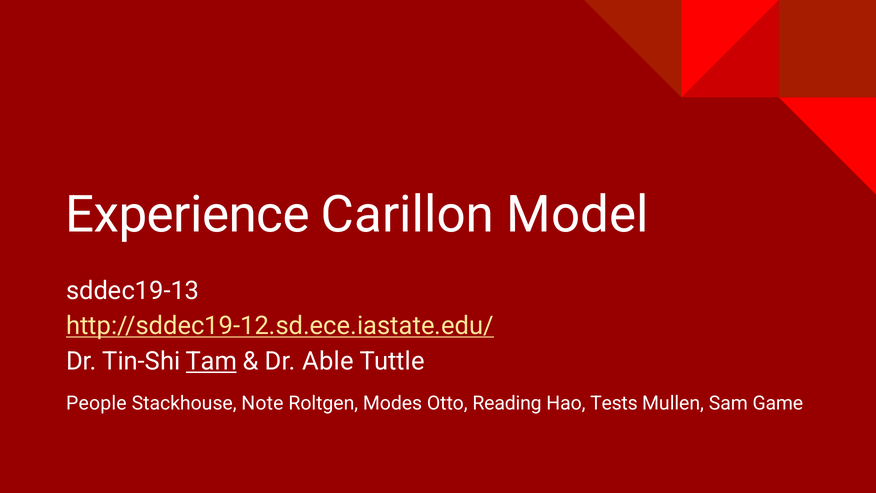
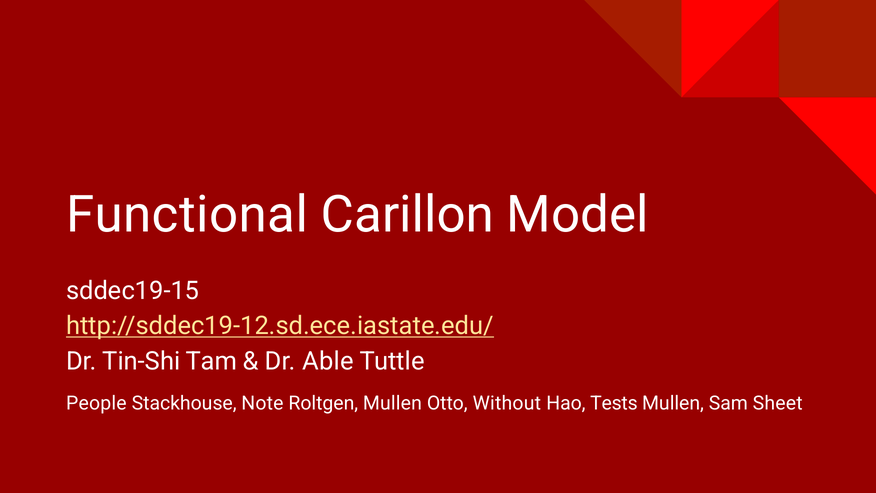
Experience: Experience -> Functional (187, 215)
sddec19-13: sddec19-13 -> sddec19-15 (133, 291)
Tam underline: present -> none (211, 361)
Roltgen Modes: Modes -> Mullen (392, 403)
Reading: Reading -> Without (507, 403)
Game: Game -> Sheet (778, 403)
